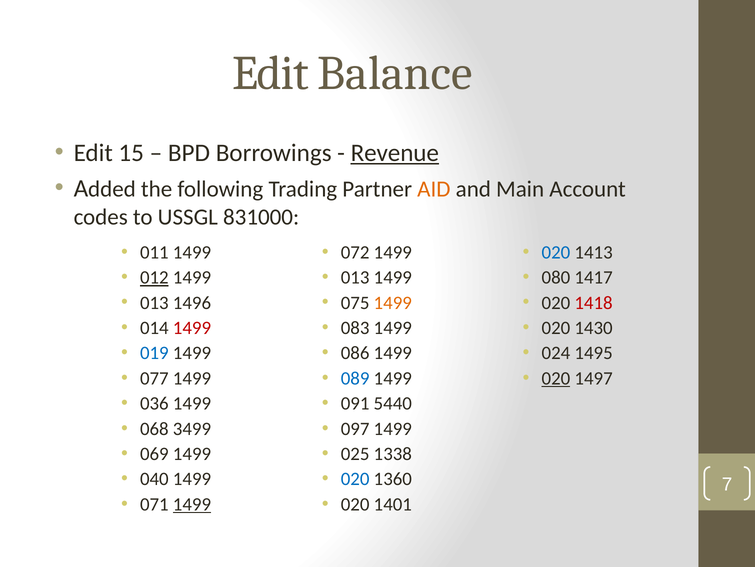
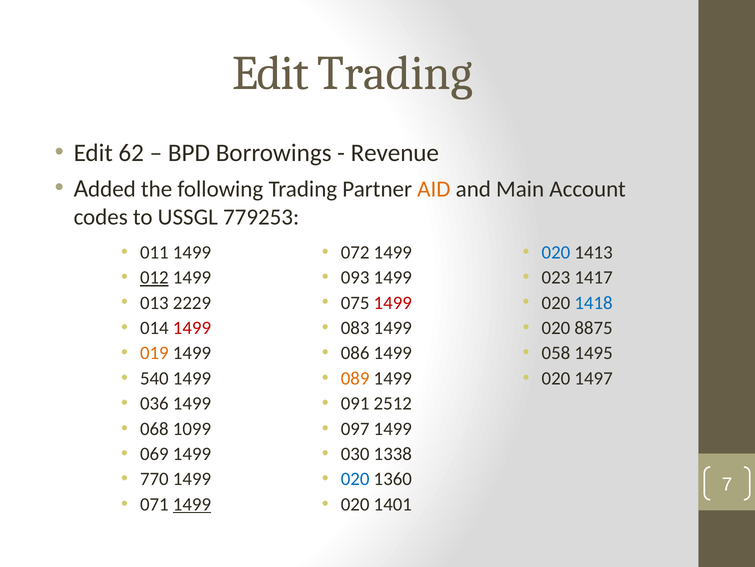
Edit Balance: Balance -> Trading (395, 73)
15: 15 -> 62 (131, 153)
Revenue underline: present -> none (395, 153)
831000: 831000 -> 779253 (261, 217)
013: 013 -> 093 (355, 277)
080: 080 -> 023 (556, 277)
1496: 1496 -> 2229 (192, 302)
1499 colour: orange -> red (393, 302)
1418 colour: red -> blue (594, 302)
1430: 1430 -> 8875 (594, 328)
019 colour: blue -> orange (154, 353)
024: 024 -> 058 (556, 353)
077: 077 -> 540 (154, 378)
089 colour: blue -> orange (355, 378)
020 underline: present -> none (556, 378)
5440: 5440 -> 2512 (393, 403)
3499: 3499 -> 1099 (192, 428)
025: 025 -> 030 (355, 453)
040: 040 -> 770 (154, 479)
